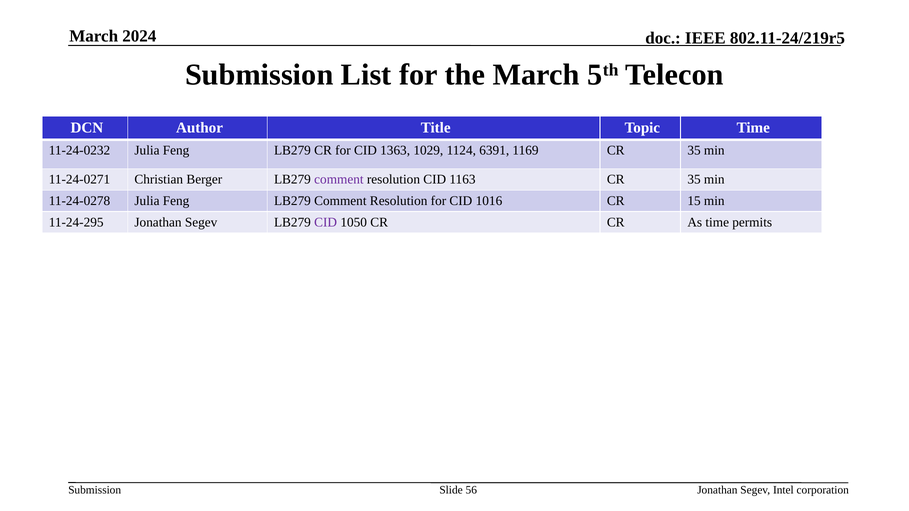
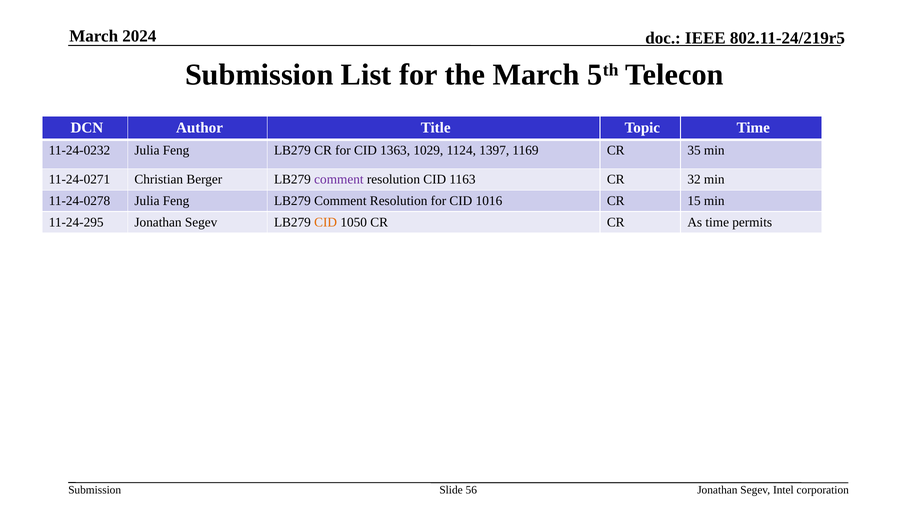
6391: 6391 -> 1397 (494, 150)
1163 CR 35: 35 -> 32 (694, 180)
CID colour: purple -> orange (326, 223)
